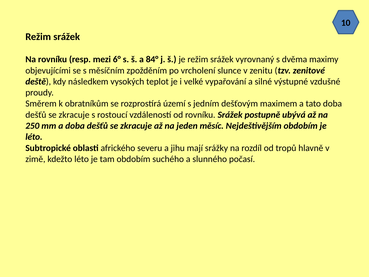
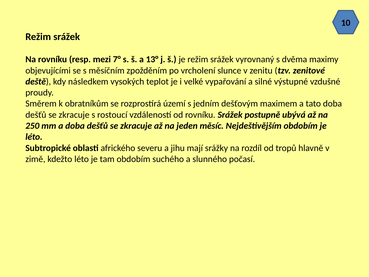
6°: 6° -> 7° (117, 59)
84°: 84° -> 13° (152, 59)
